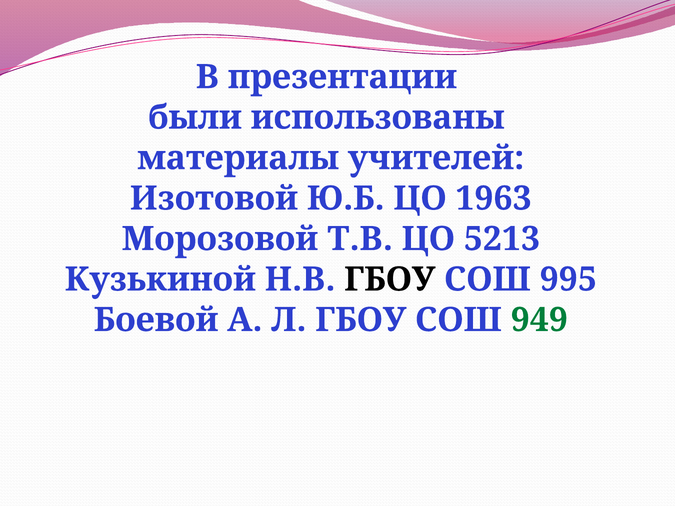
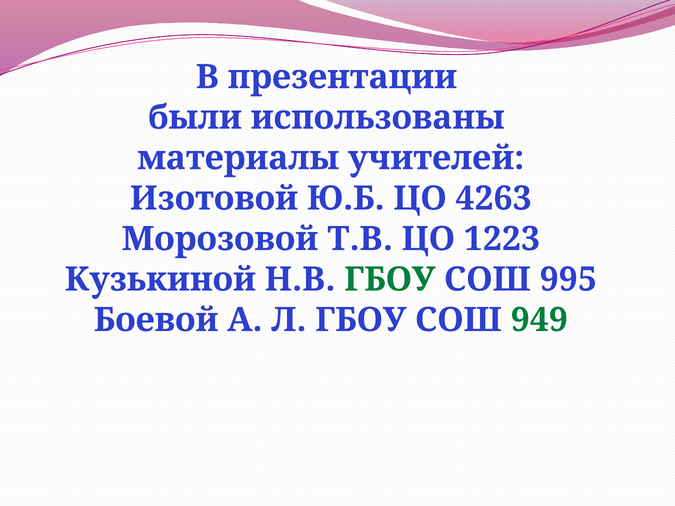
1963: 1963 -> 4263 (493, 199)
5213: 5213 -> 1223 (502, 239)
ГБОУ colour: black -> green (390, 280)
